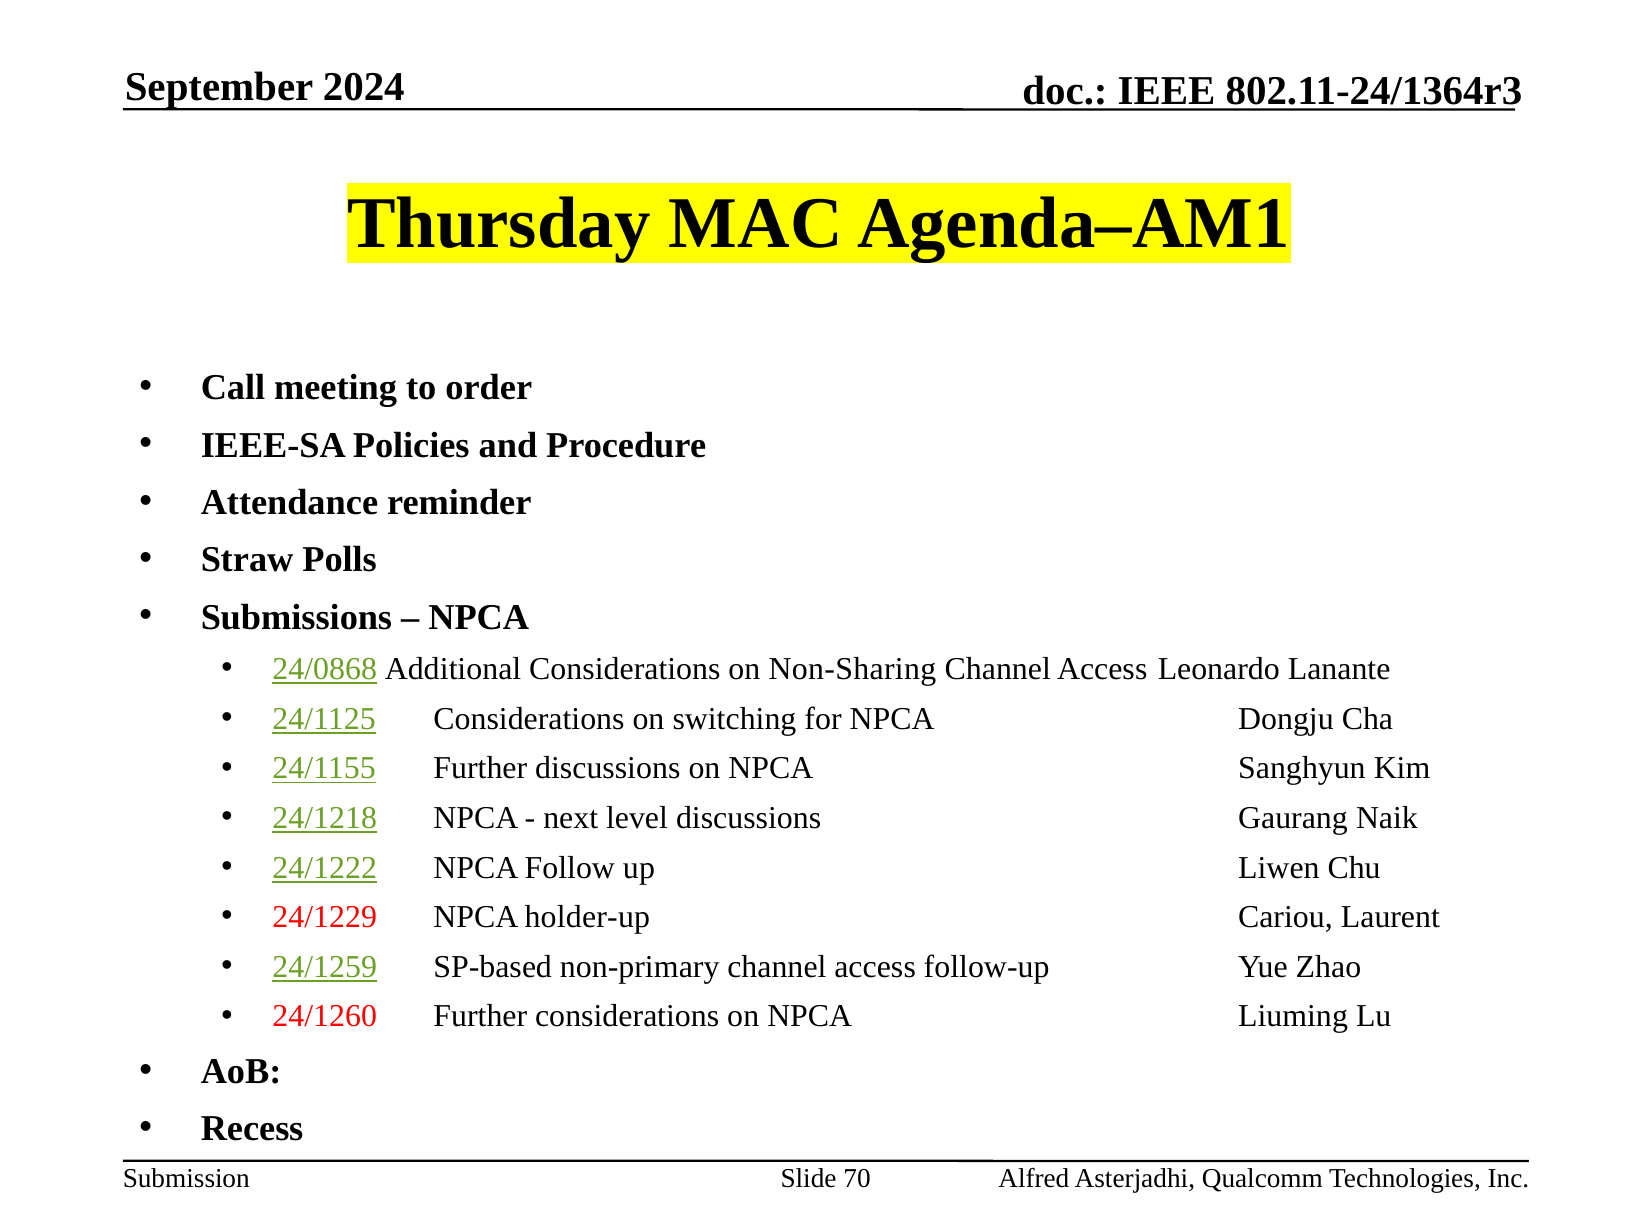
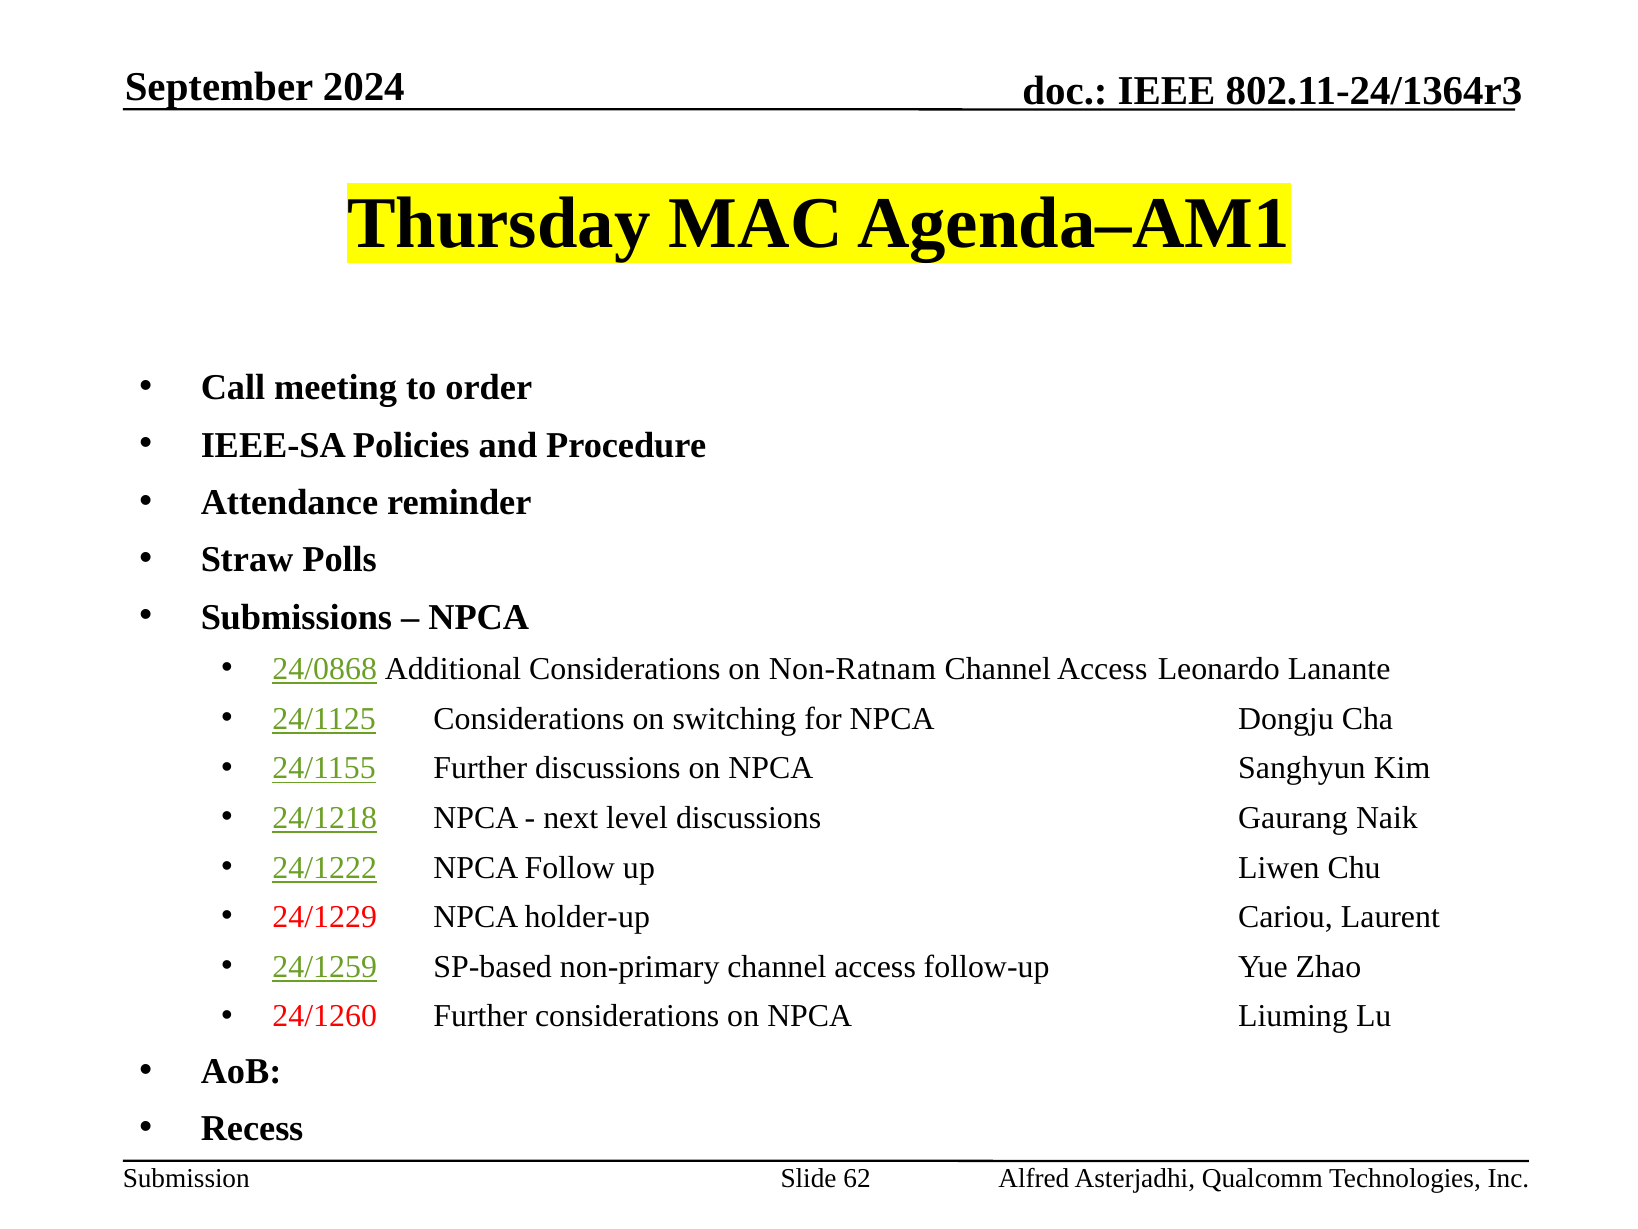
Non-Sharing: Non-Sharing -> Non-Ratnam (852, 669)
70: 70 -> 62 (857, 1178)
